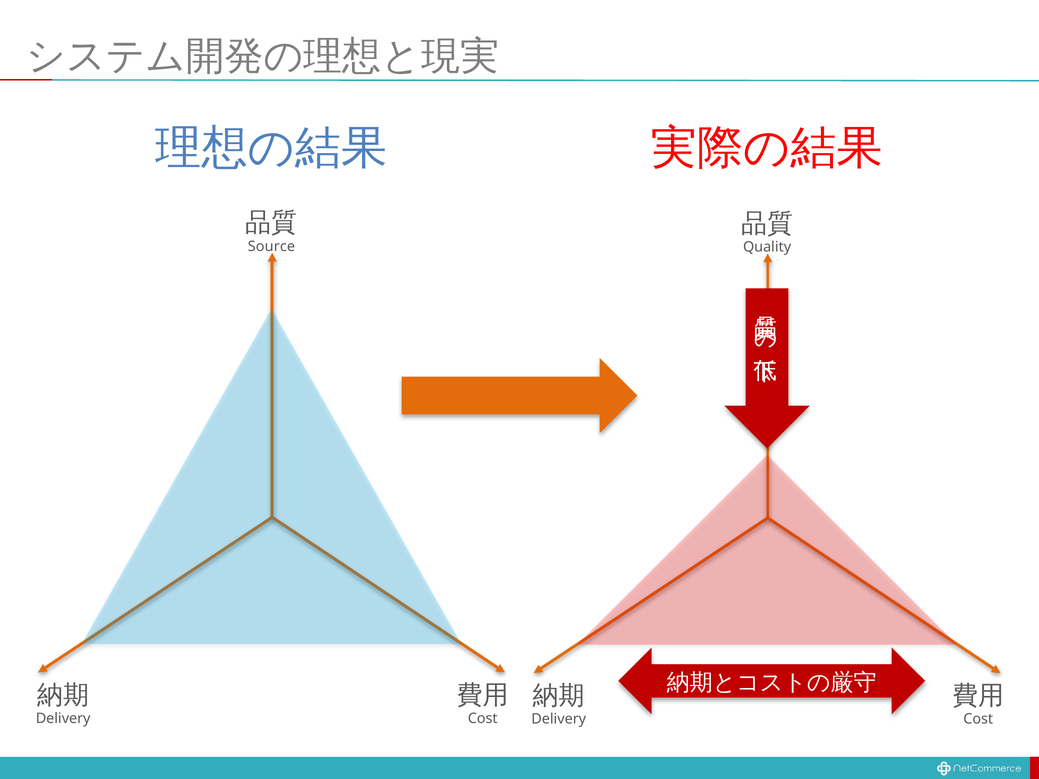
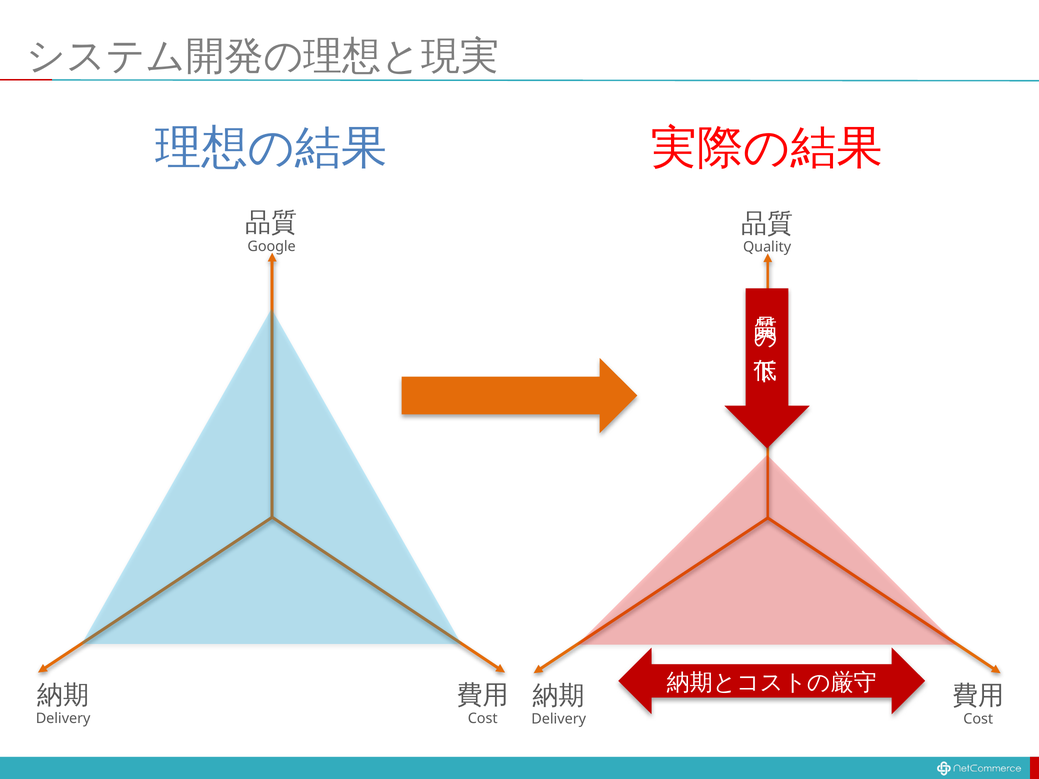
Source: Source -> Google (272, 246)
